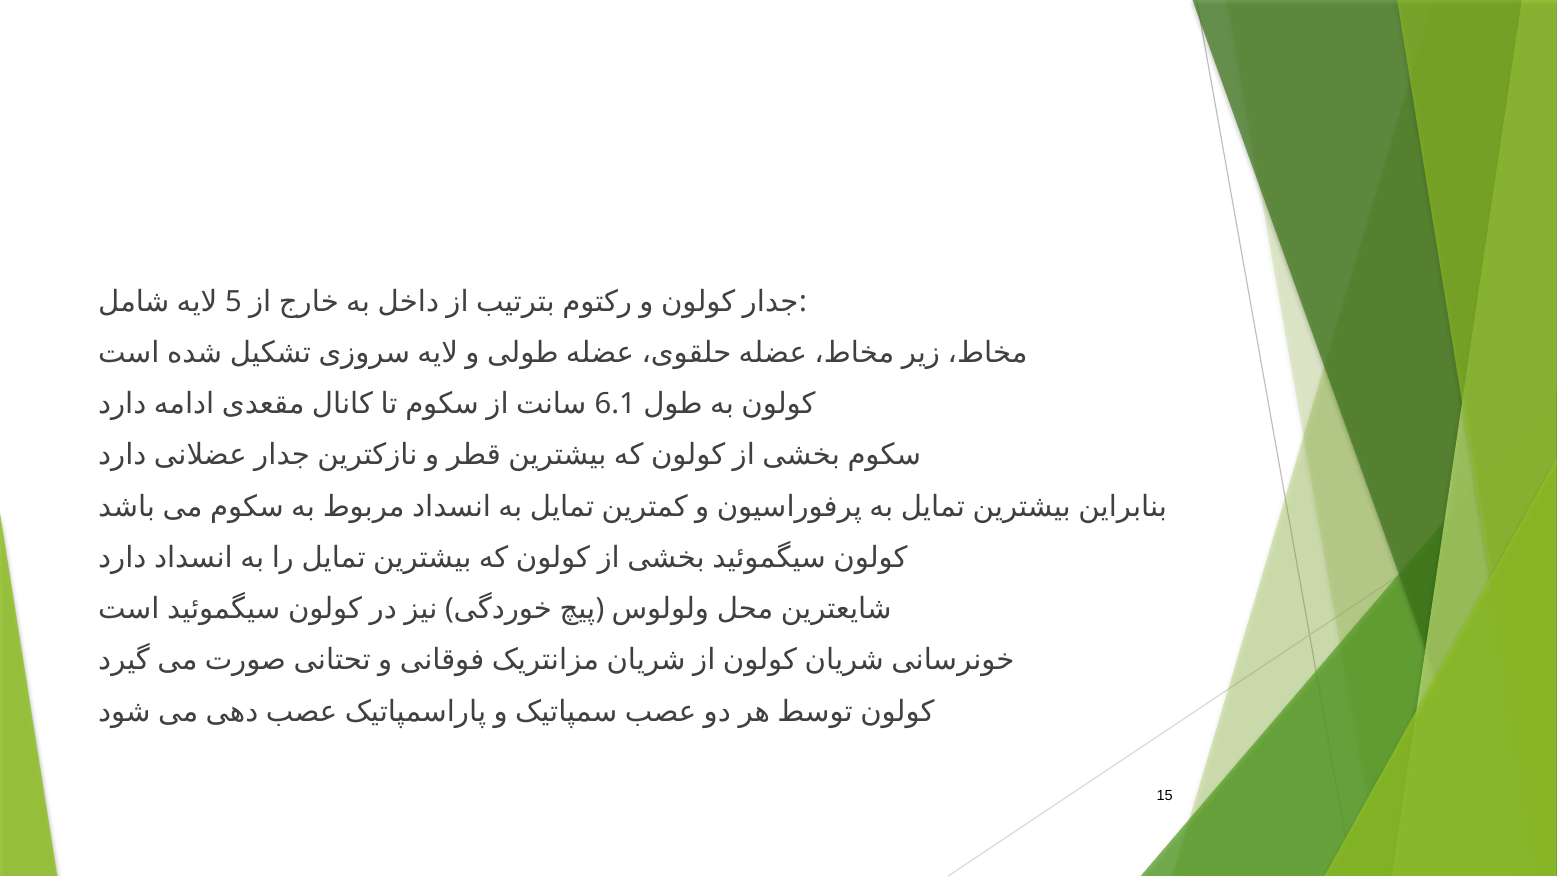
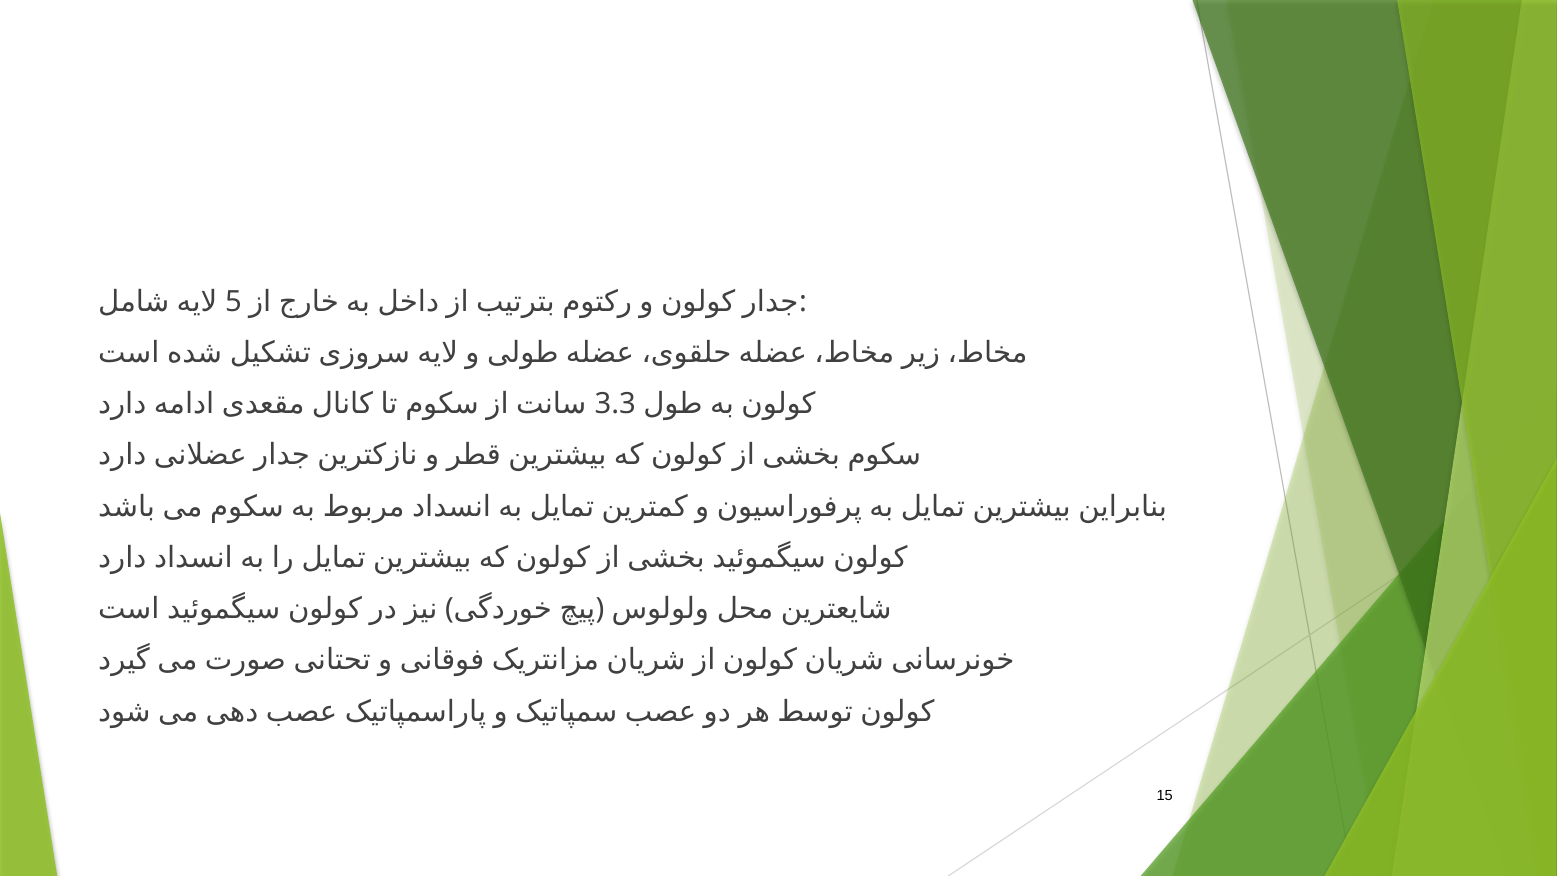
6.1: 6.1 -> 3.3 (615, 404)
